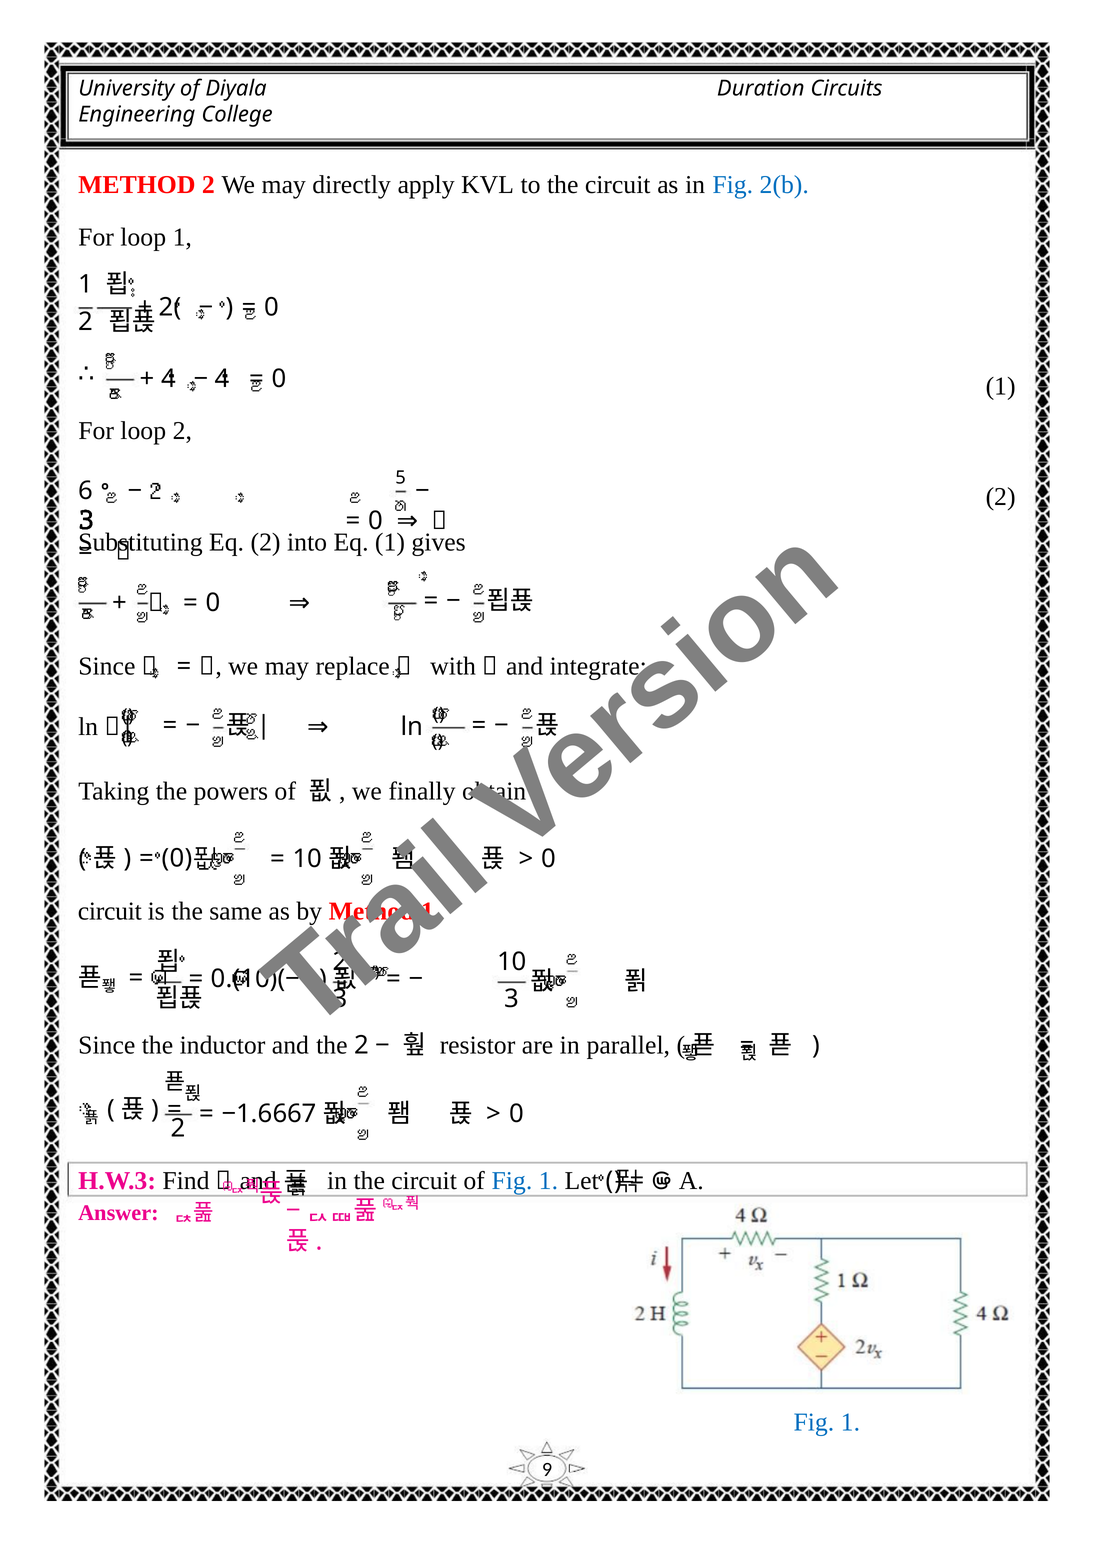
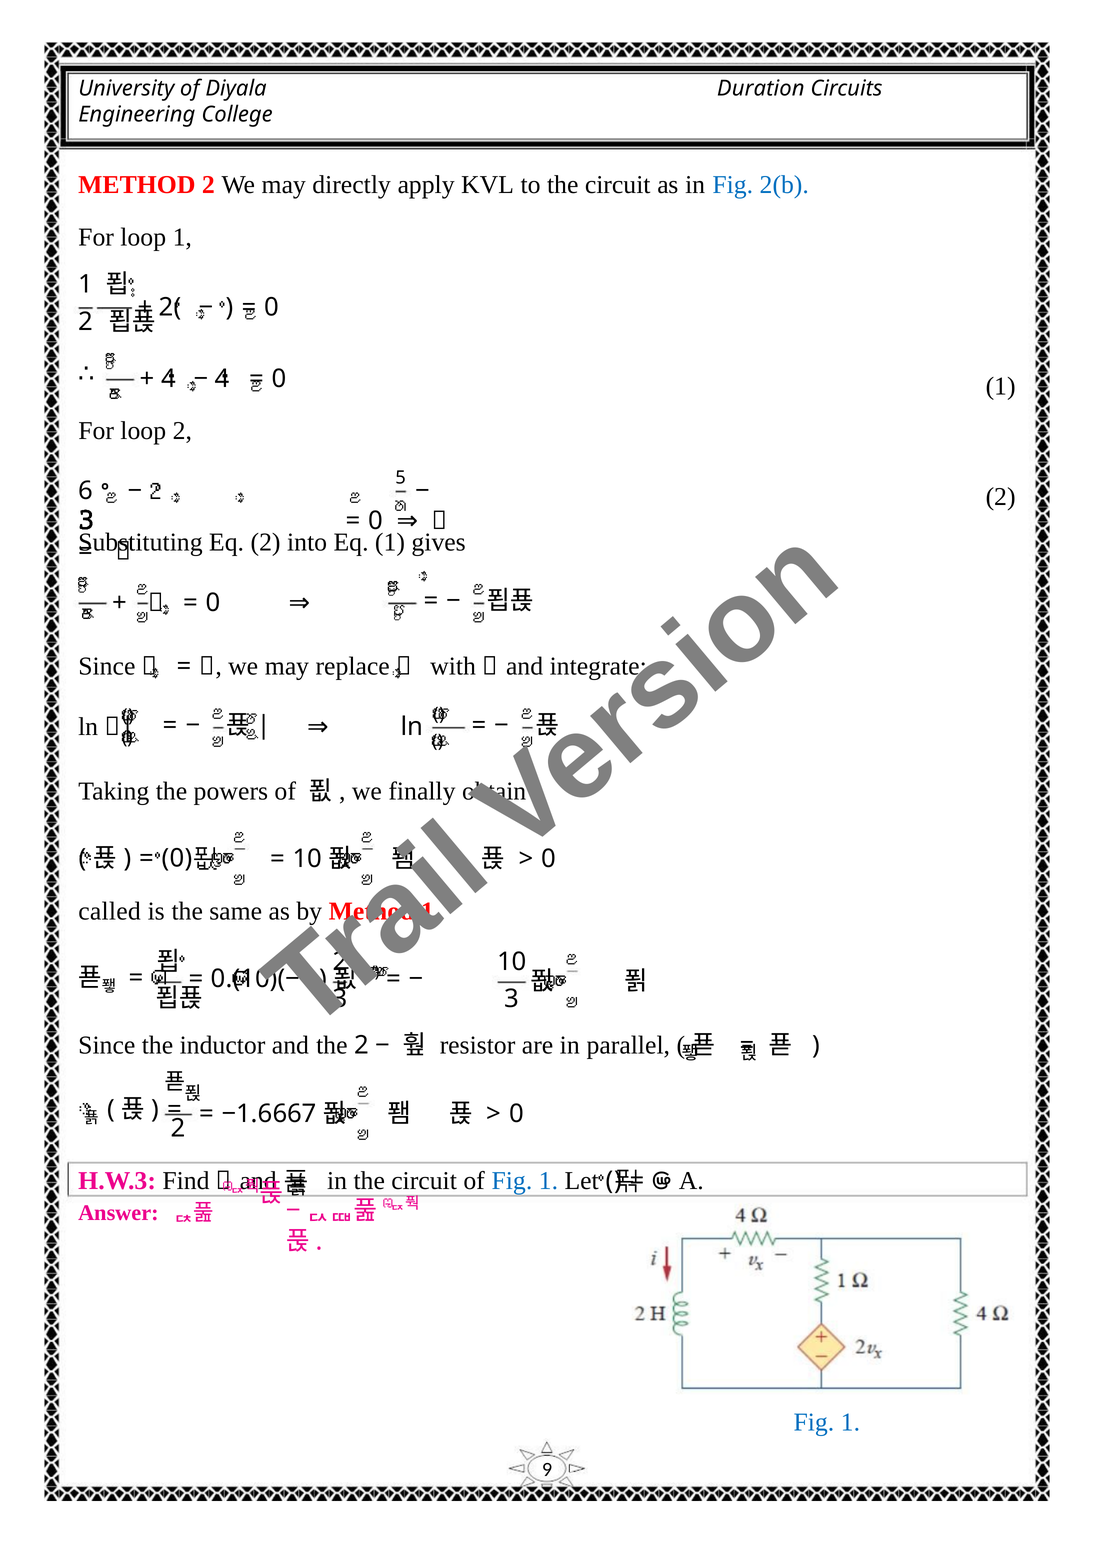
circuit: circuit -> called (110, 911)
